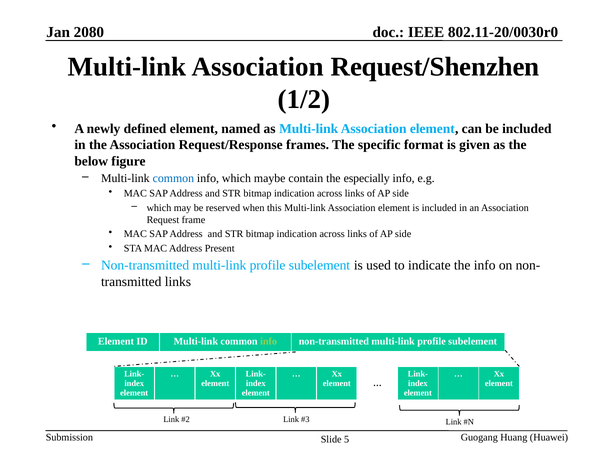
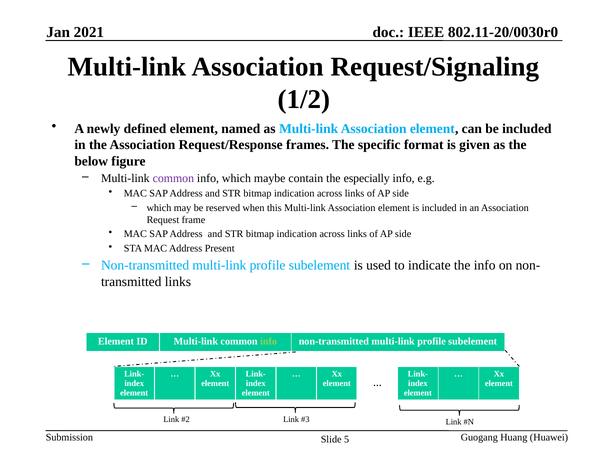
2080: 2080 -> 2021 (89, 32)
Request/Shenzhen: Request/Shenzhen -> Request/Signaling (435, 67)
common colour: blue -> purple (173, 178)
